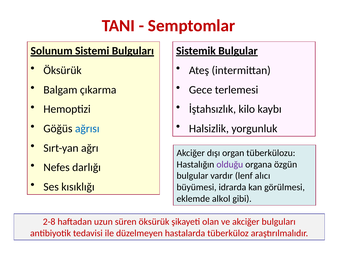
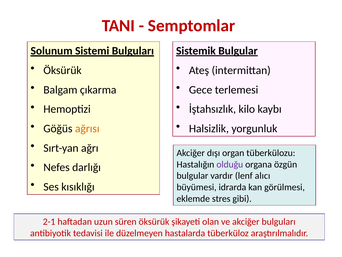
ağrısı colour: blue -> orange (87, 128)
alkol: alkol -> stres (221, 198)
2-8: 2-8 -> 2-1 (49, 221)
